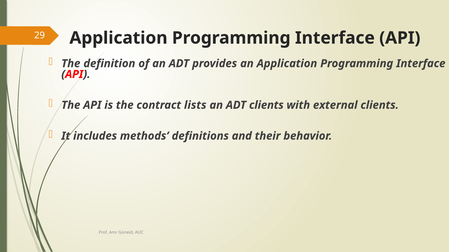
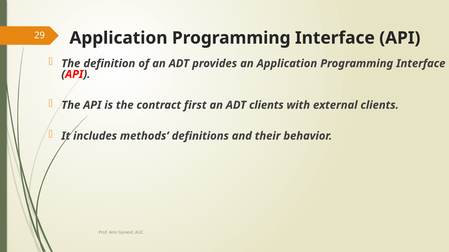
lists: lists -> first (195, 105)
